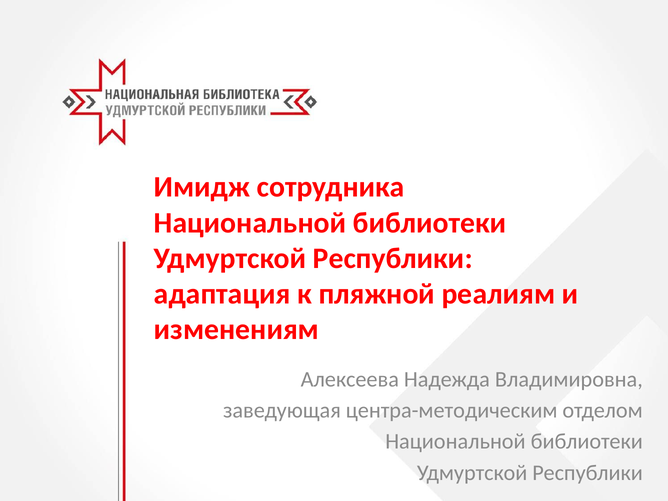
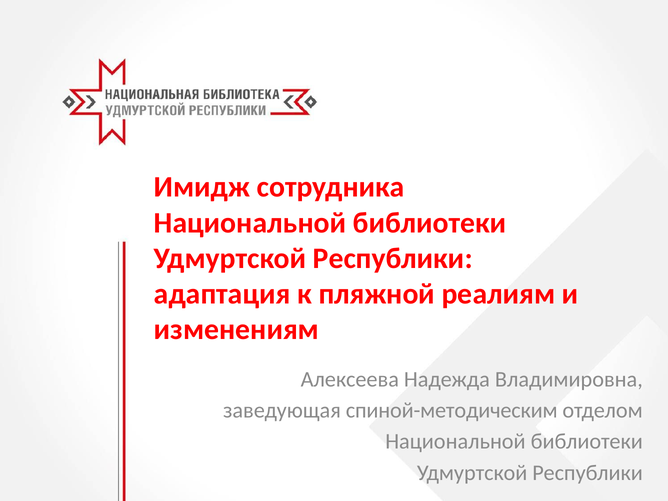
центра-методическим: центра-методическим -> спиной-методическим (452, 410)
